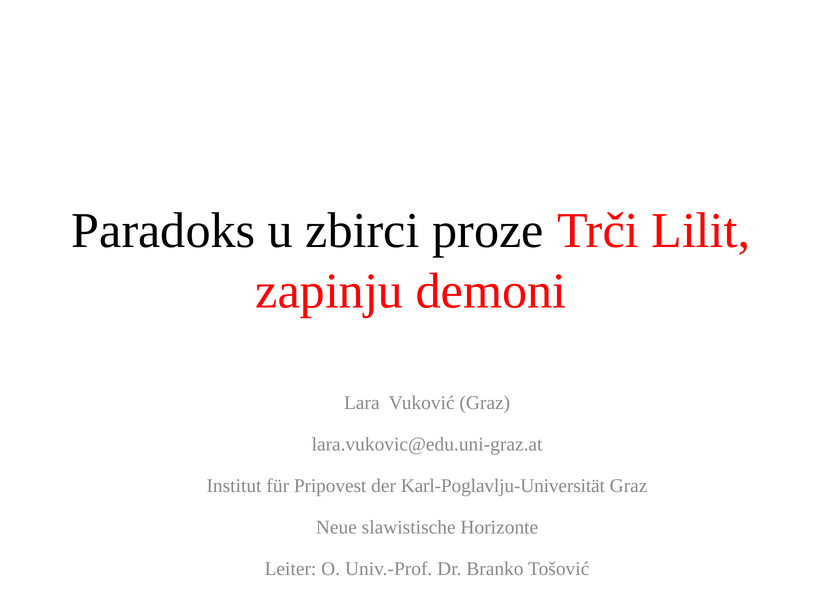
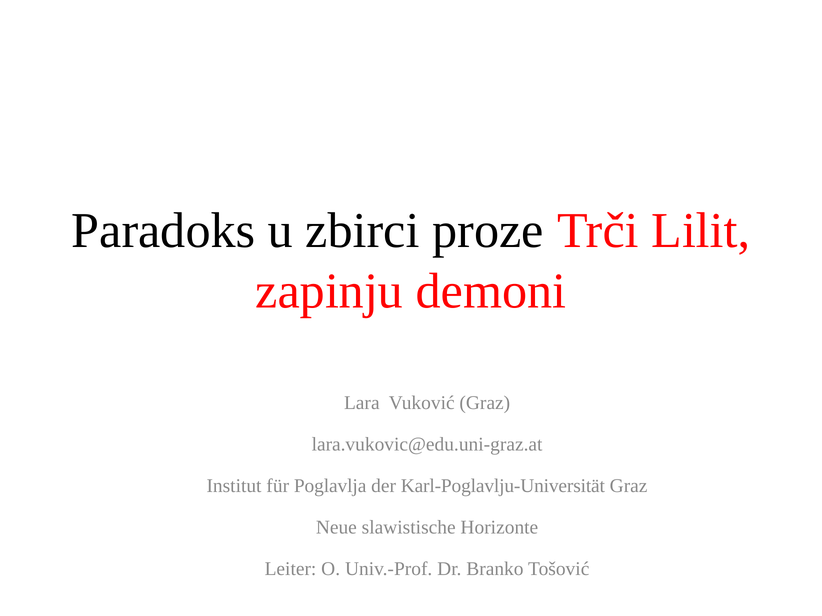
Pripovest: Pripovest -> Poglavlja (330, 486)
